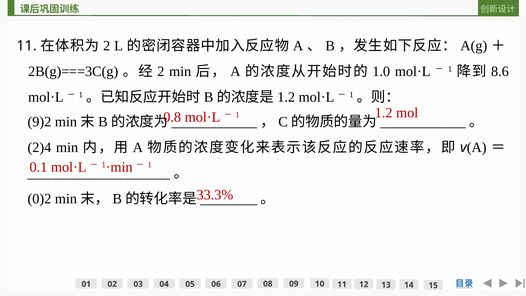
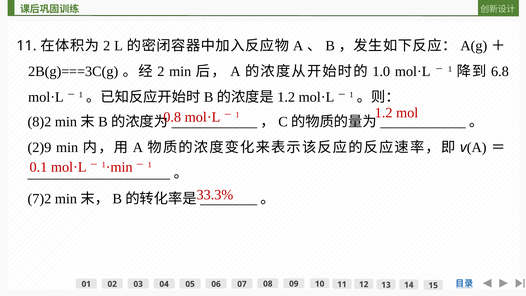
8.6: 8.6 -> 6.8 (500, 71)
9)2: 9)2 -> 8)2 (39, 122)
2)4: 2)4 -> 2)9 (39, 148)
0)2: 0)2 -> 7)2 (39, 199)
